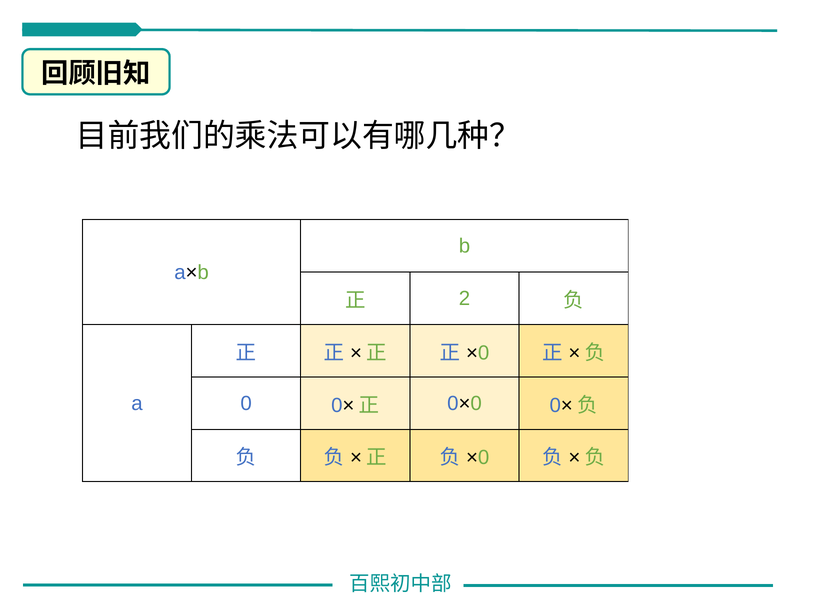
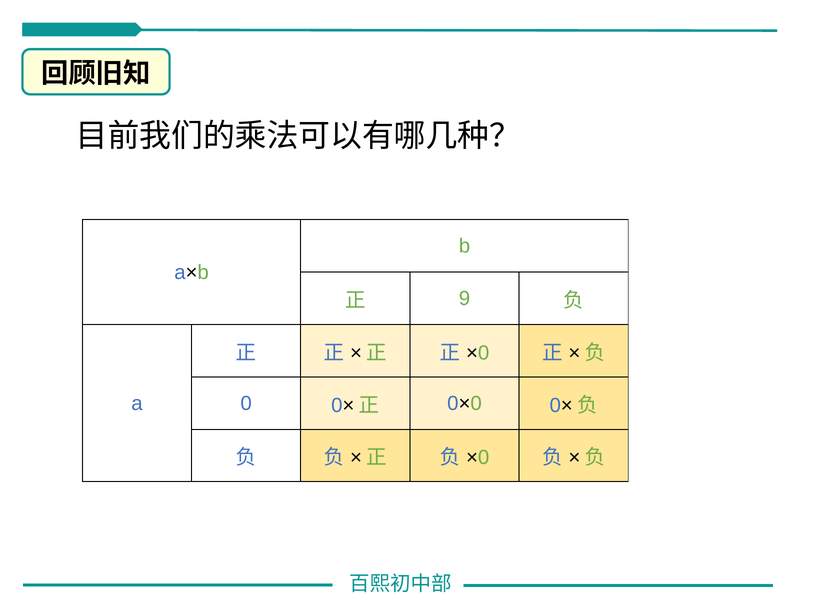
2: 2 -> 9 (465, 299)
